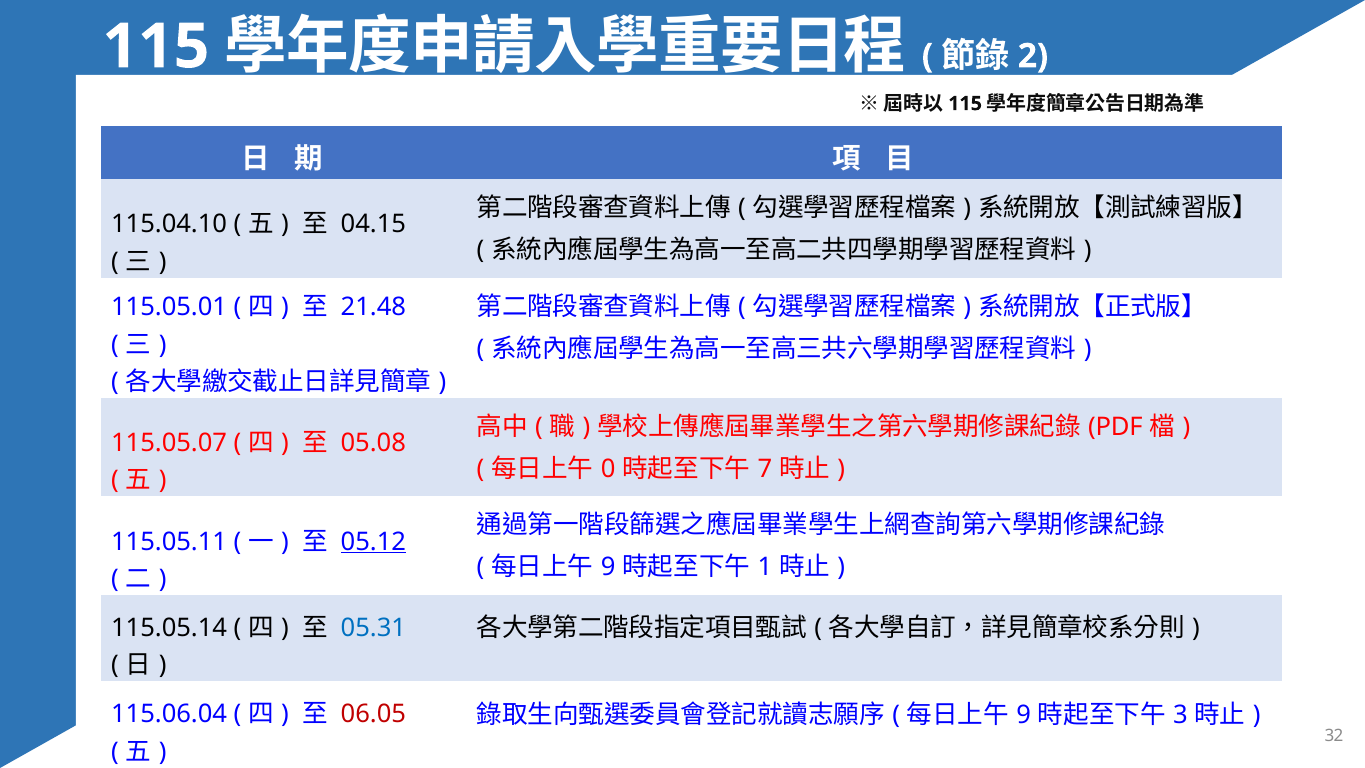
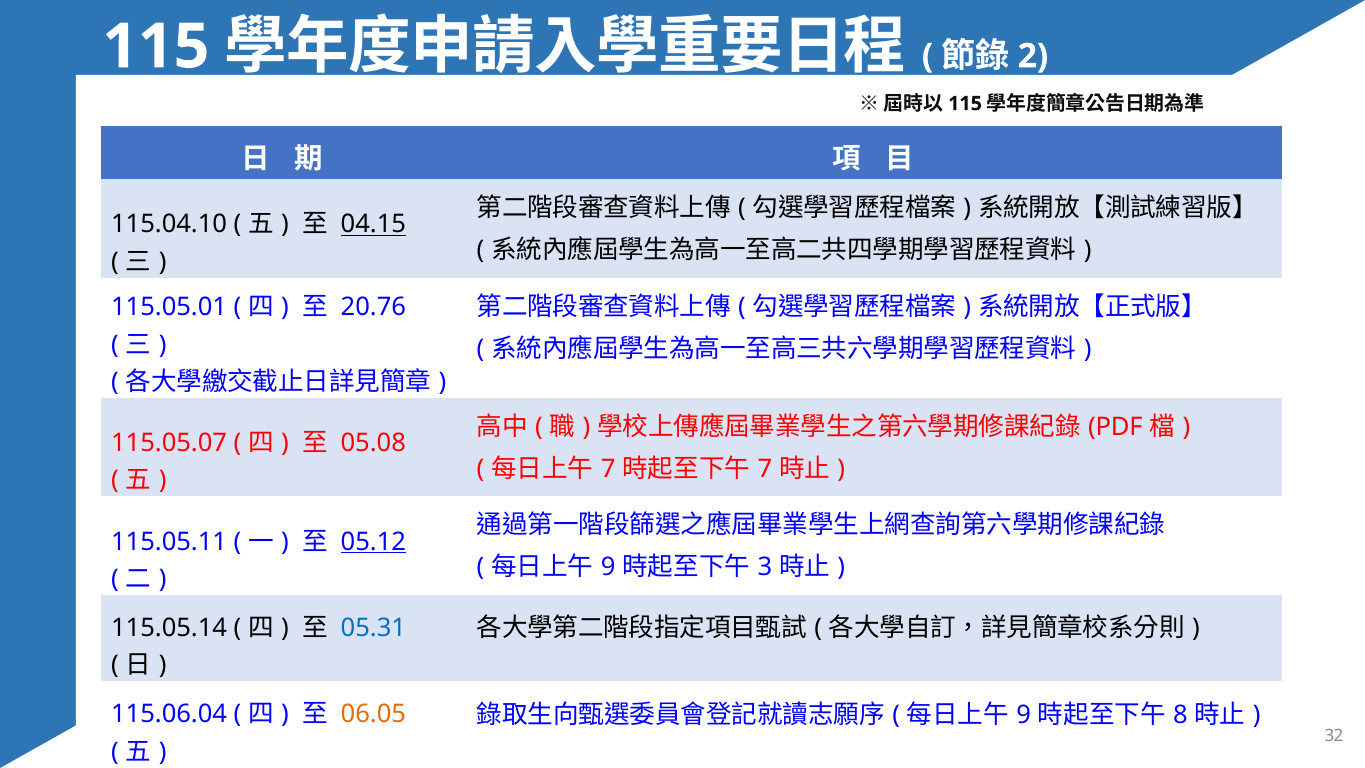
04.15 underline: none -> present (373, 224)
21.48: 21.48 -> 20.76 (373, 307)
0: 0 -> 7 (608, 469)
1: 1 -> 3 (765, 567)
3: 3 -> 8 (1181, 715)
06.05 colour: red -> orange (373, 714)
